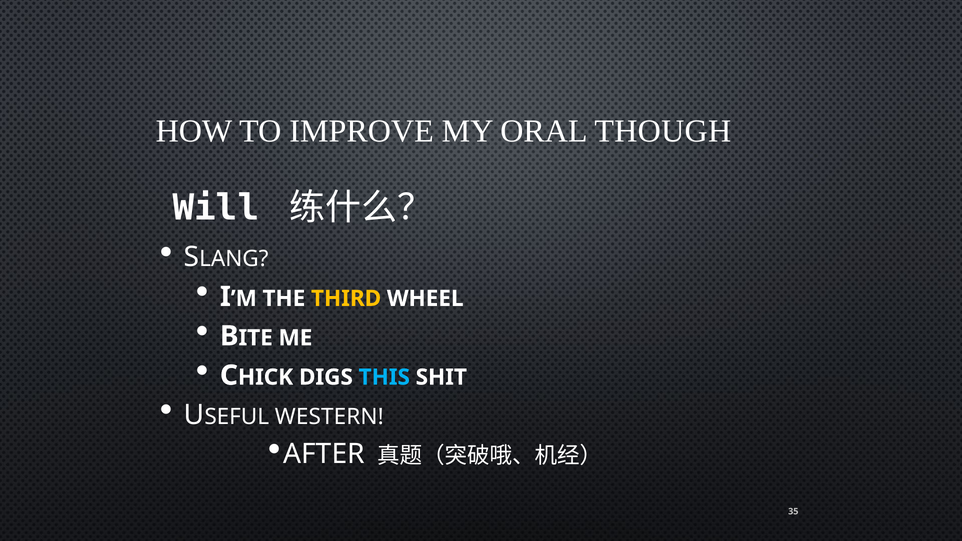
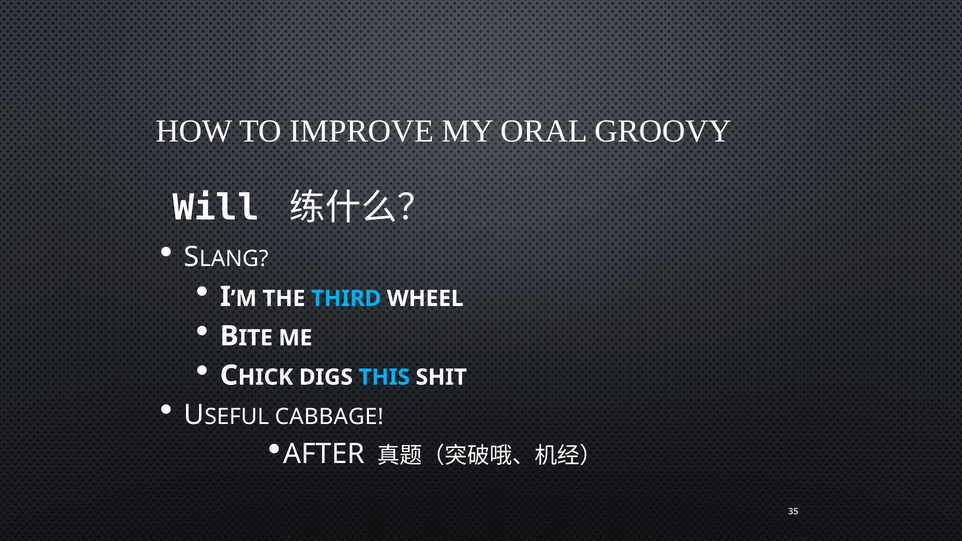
THOUGH: THOUGH -> GROOVY (663, 131)
THIRD colour: yellow -> light blue (346, 299)
WESTERN: WESTERN -> CABBAGE (329, 417)
